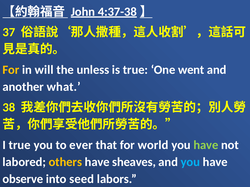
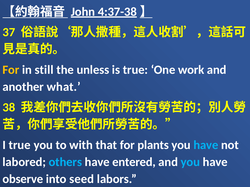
will: will -> still (44, 70)
went: went -> work (191, 70)
ever: ever -> with (81, 145)
world: world -> plants (153, 145)
have colour: light green -> light blue (206, 145)
others colour: yellow -> light blue (65, 162)
sheaves: sheaves -> entered (134, 162)
